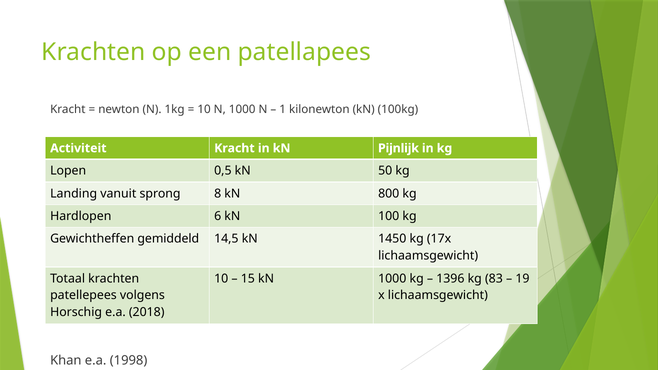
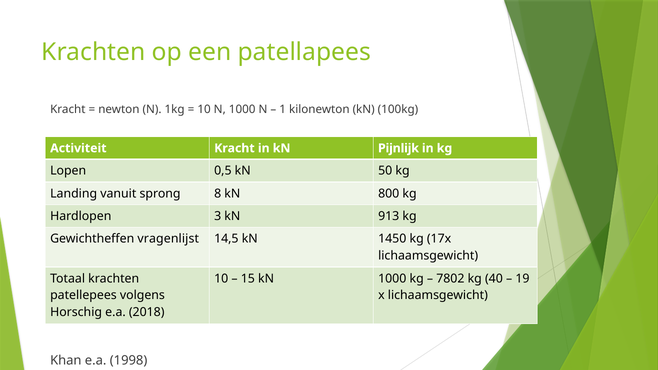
6: 6 -> 3 (218, 216)
100: 100 -> 913 (389, 216)
gemiddeld: gemiddeld -> vragenlijst (168, 239)
1396: 1396 -> 7802 (450, 279)
83: 83 -> 40 (494, 279)
